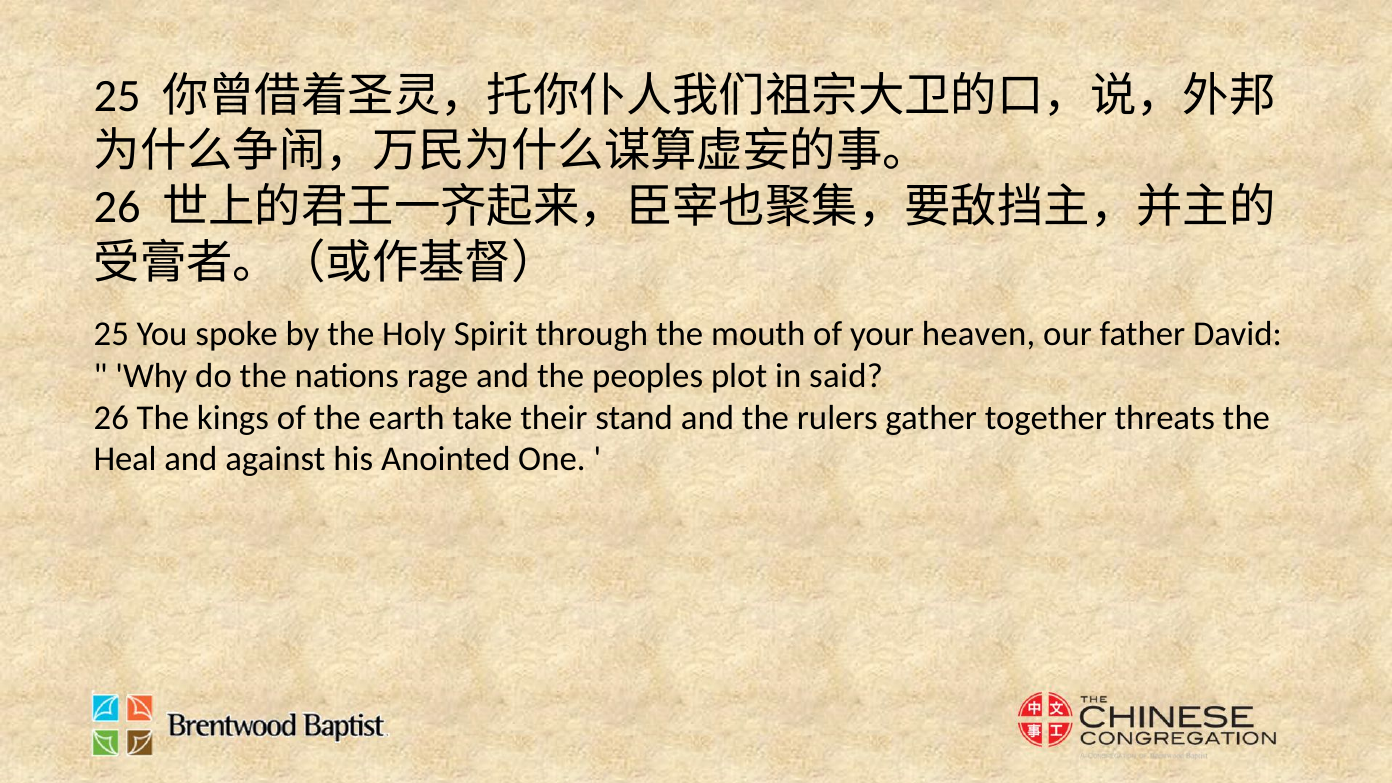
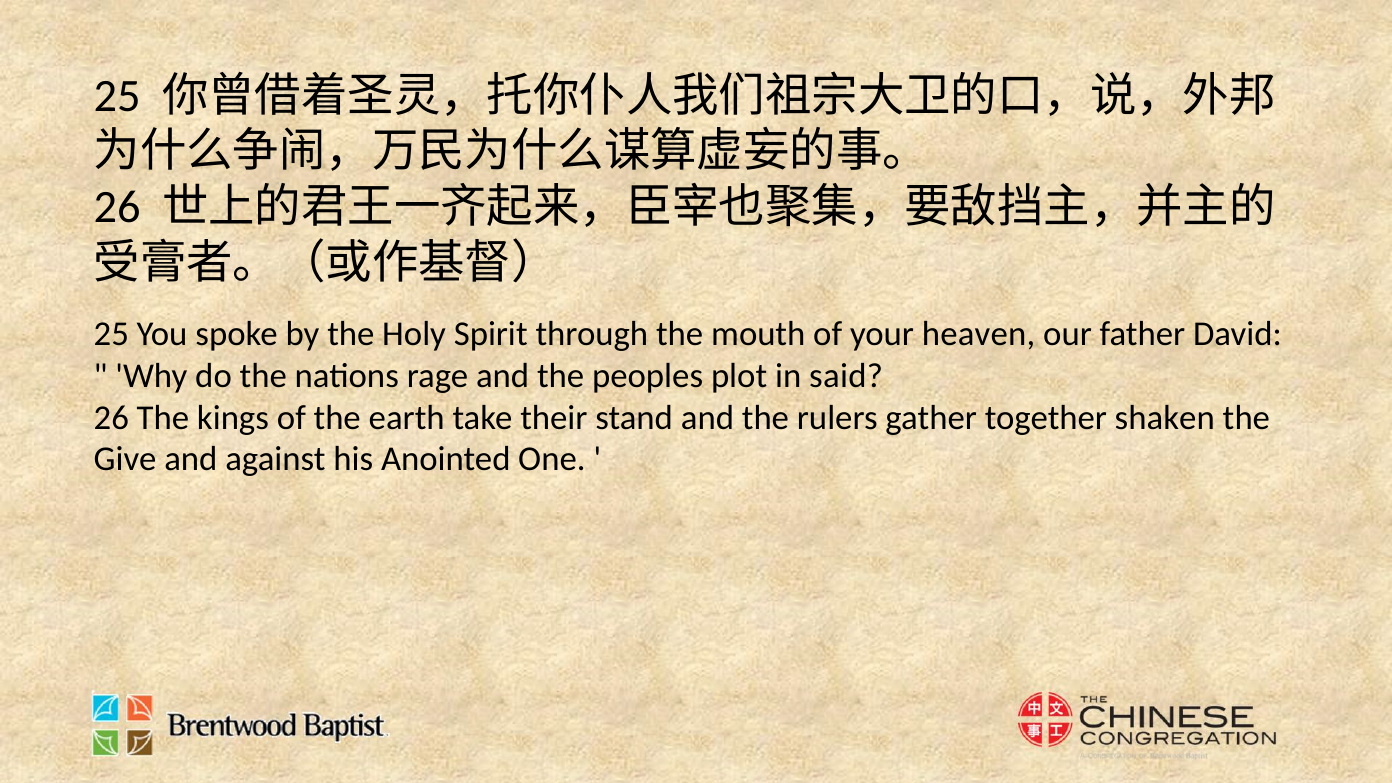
threats: threats -> shaken (1165, 418)
Heal: Heal -> Give (125, 459)
